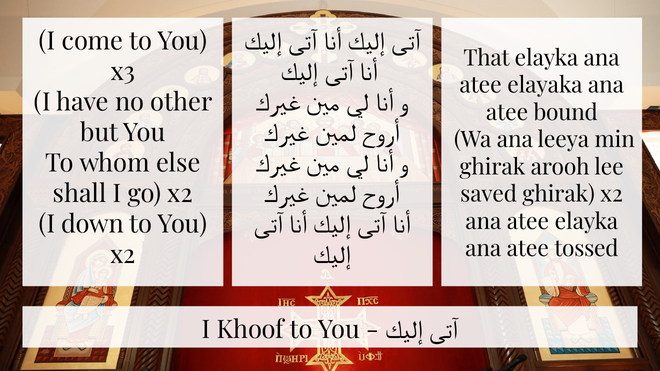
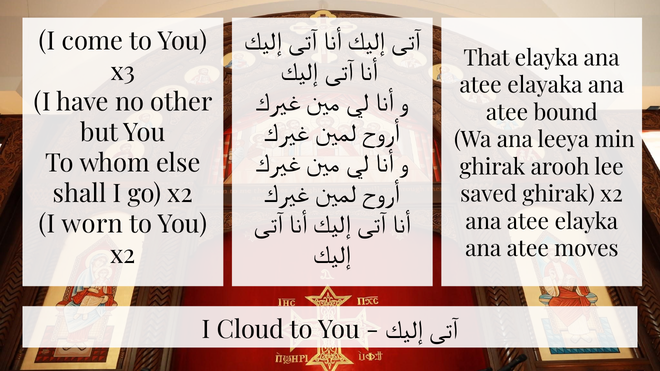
down: down -> worn (92, 224)
tossed: tossed -> moves (586, 249)
Khoof: Khoof -> Cloud (250, 330)
